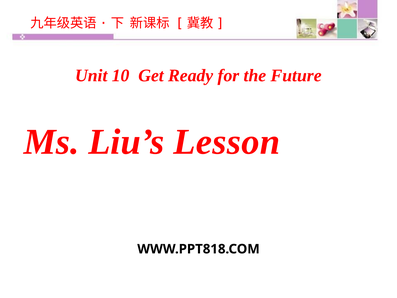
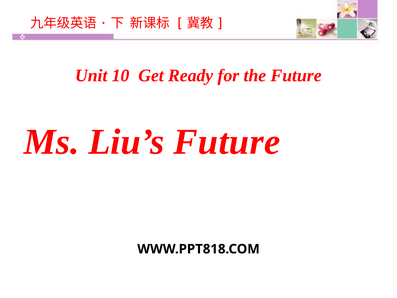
Liu’s Lesson: Lesson -> Future (227, 142)
